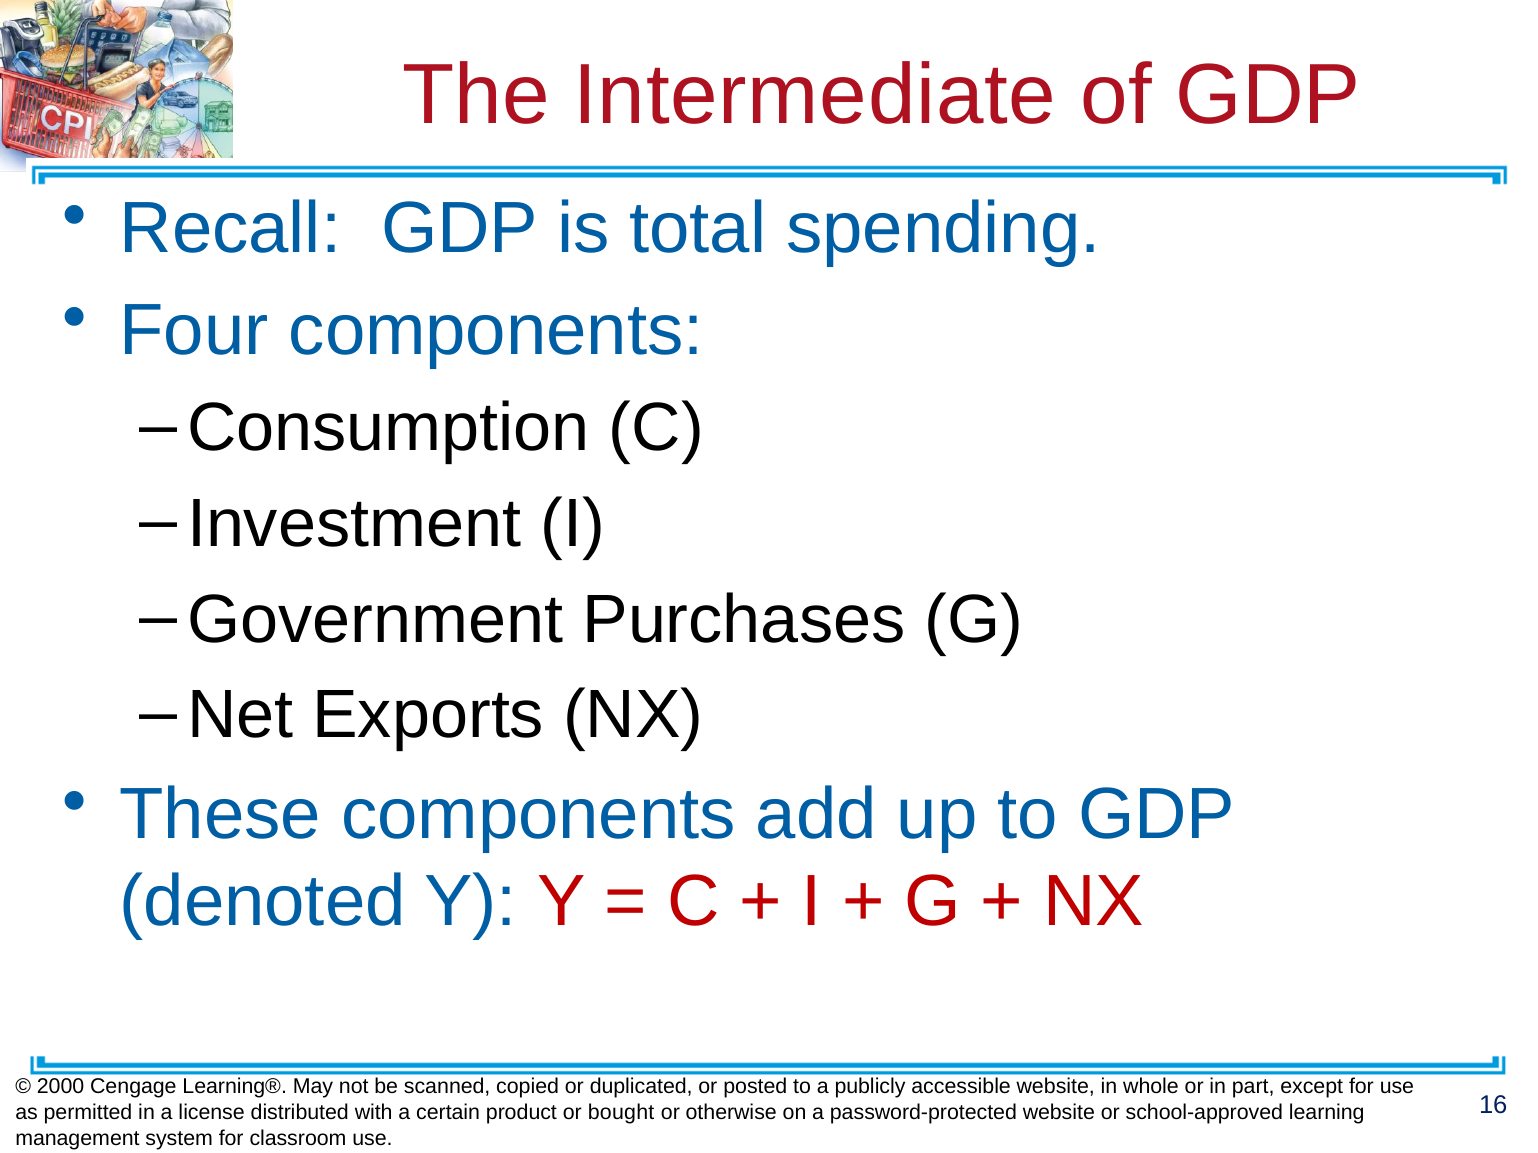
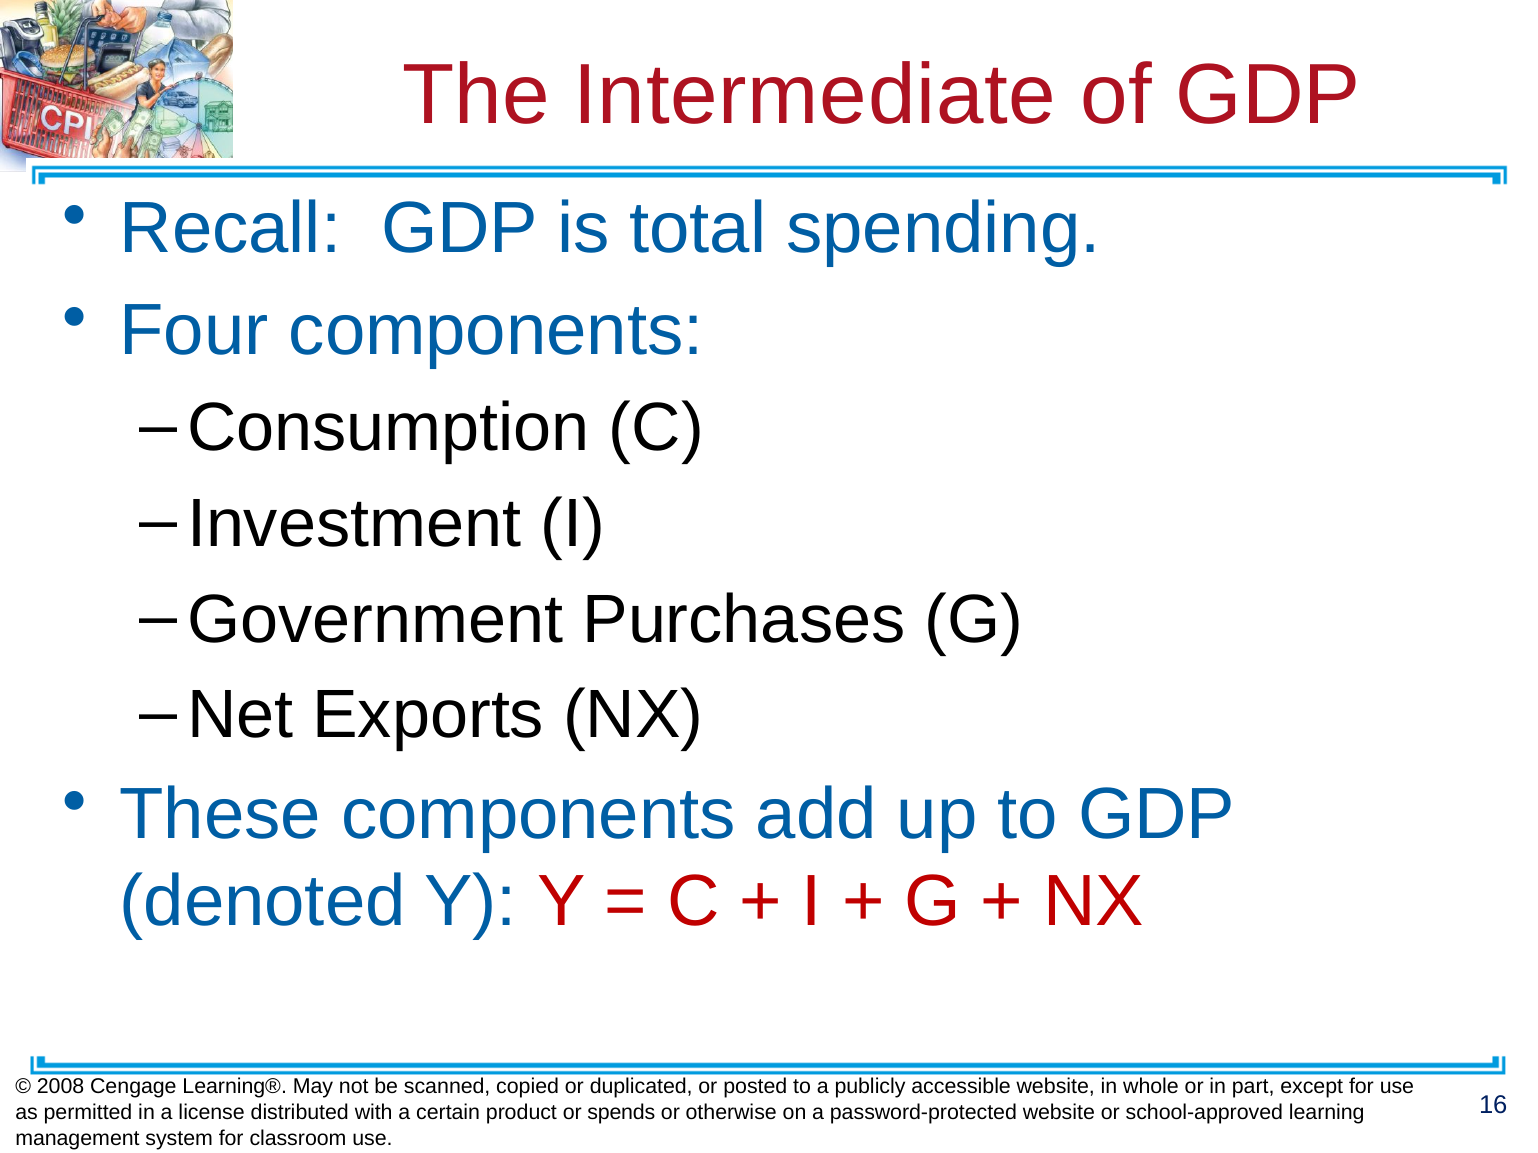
2000: 2000 -> 2008 (61, 1087)
bought: bought -> spends (621, 1113)
